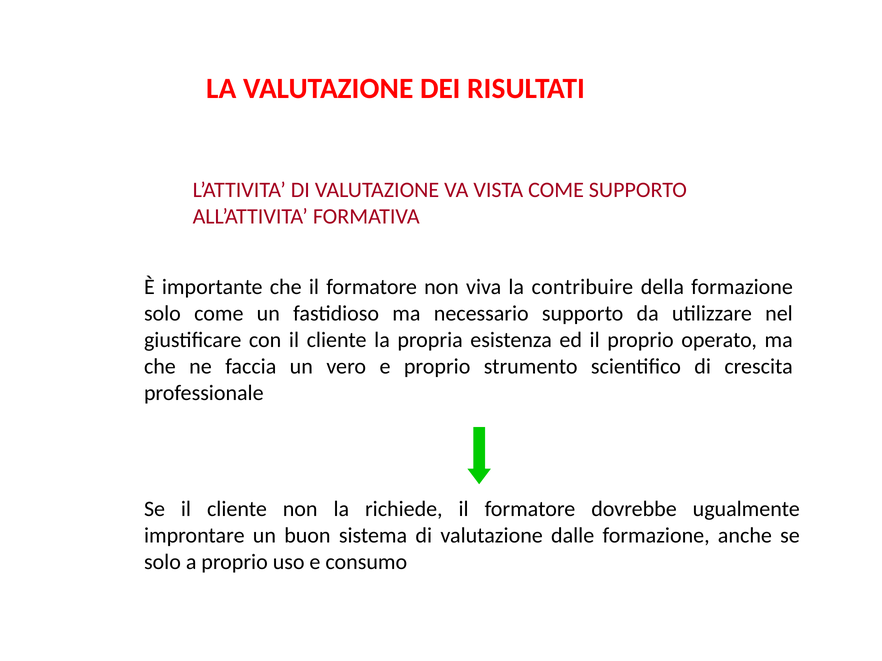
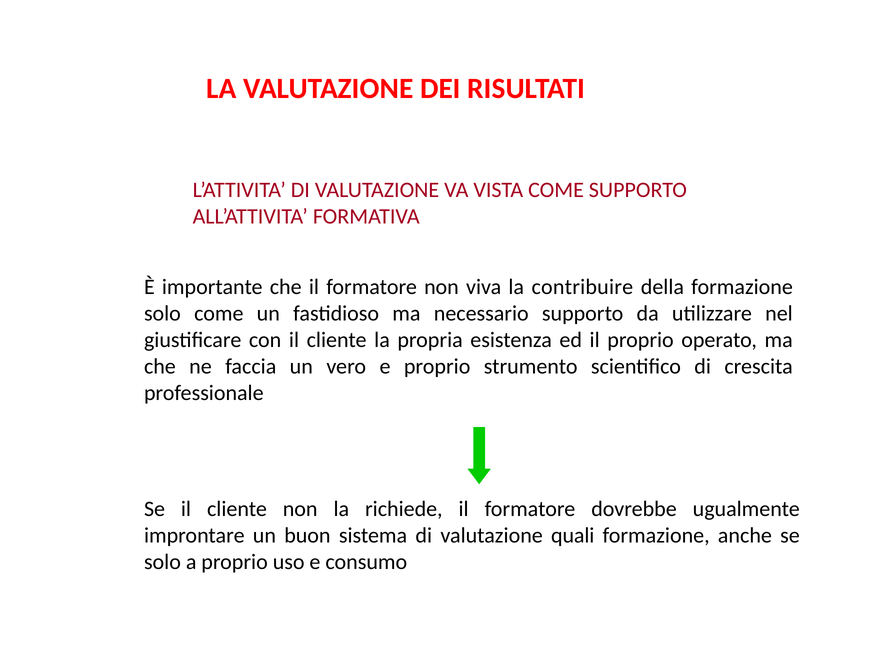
dalle: dalle -> quali (573, 536)
